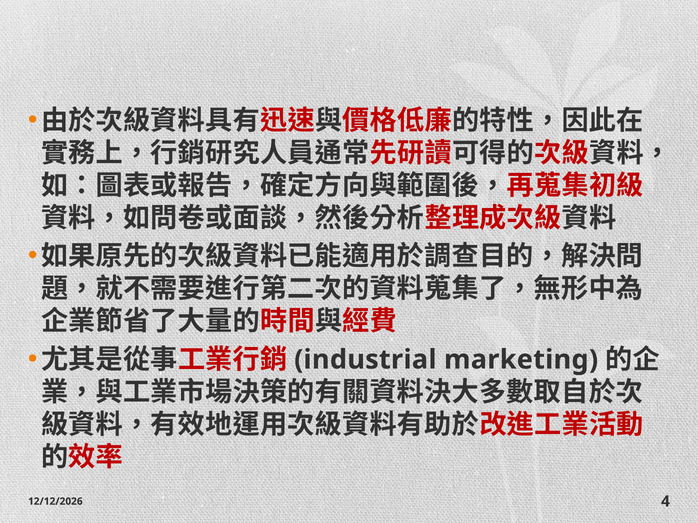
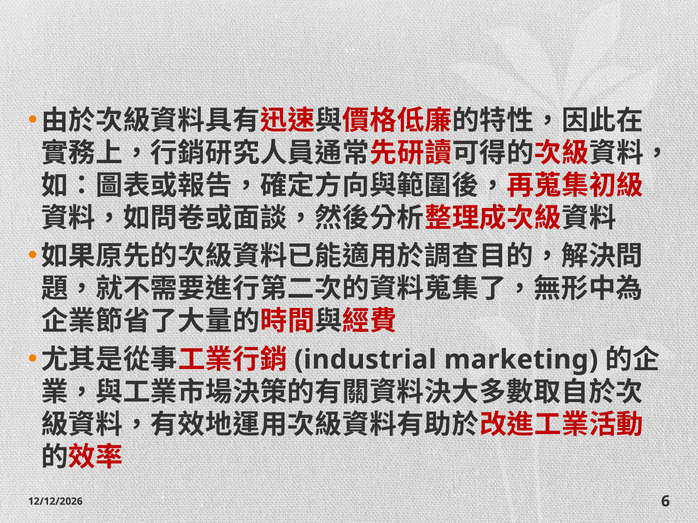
4: 4 -> 6 (666, 502)
